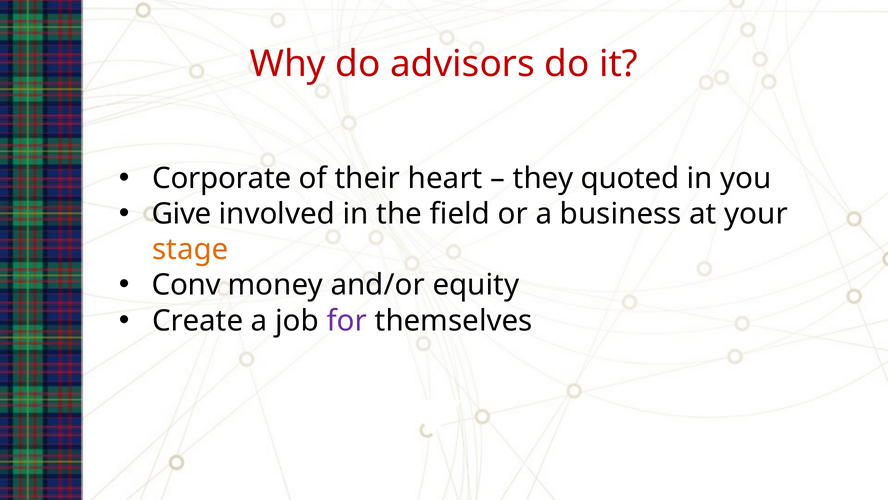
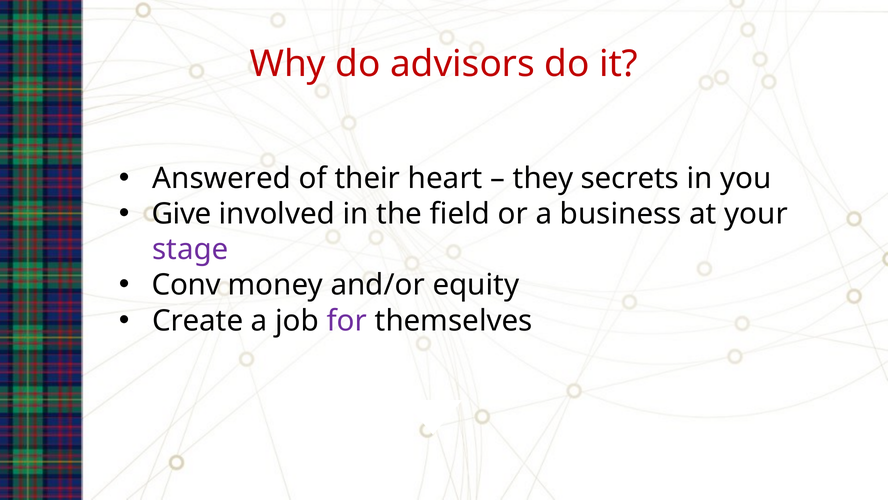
Corporate: Corporate -> Answered (222, 178)
quoted: quoted -> secrets (630, 178)
stage colour: orange -> purple (190, 249)
